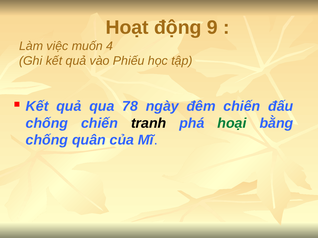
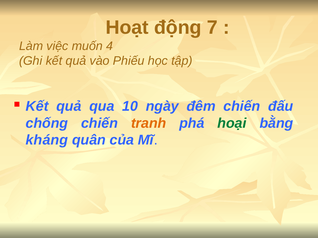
9: 9 -> 7 (212, 28)
78: 78 -> 10 (130, 106)
tranh colour: black -> orange (149, 123)
chống: chống -> kháng (47, 140)
